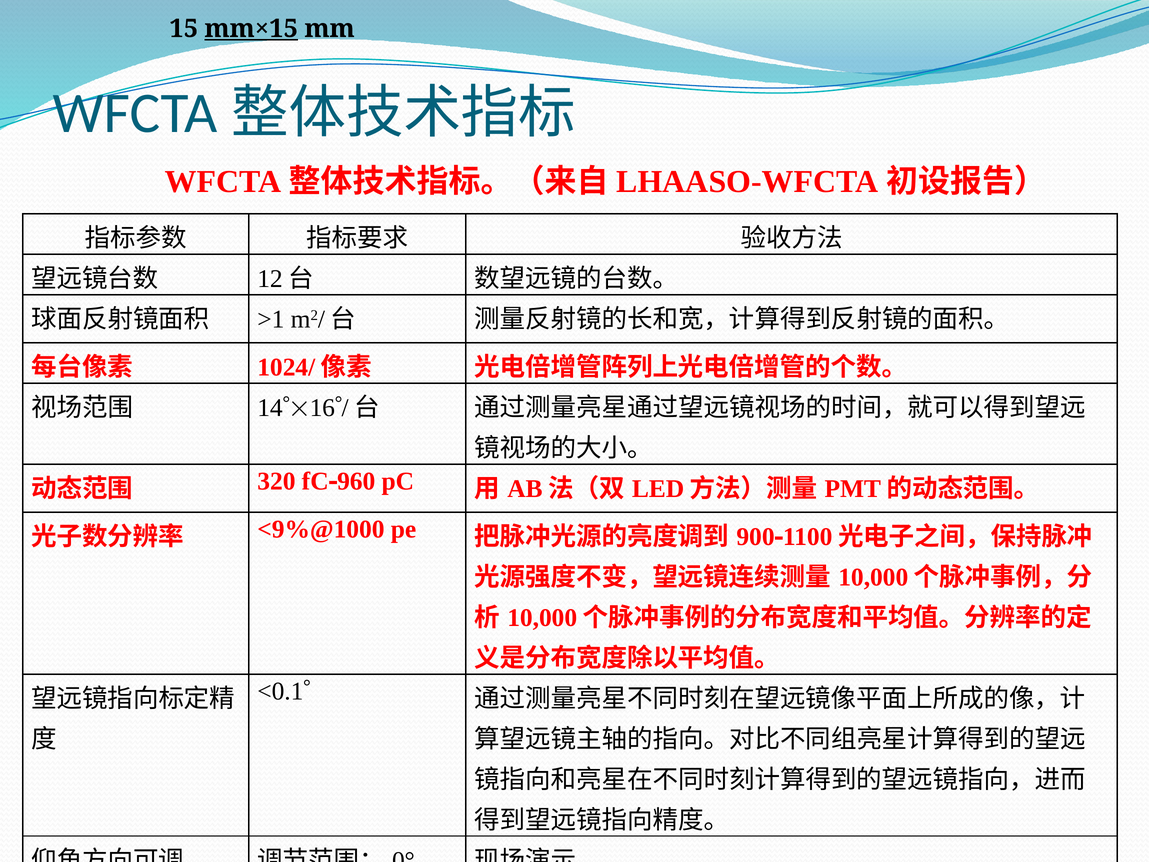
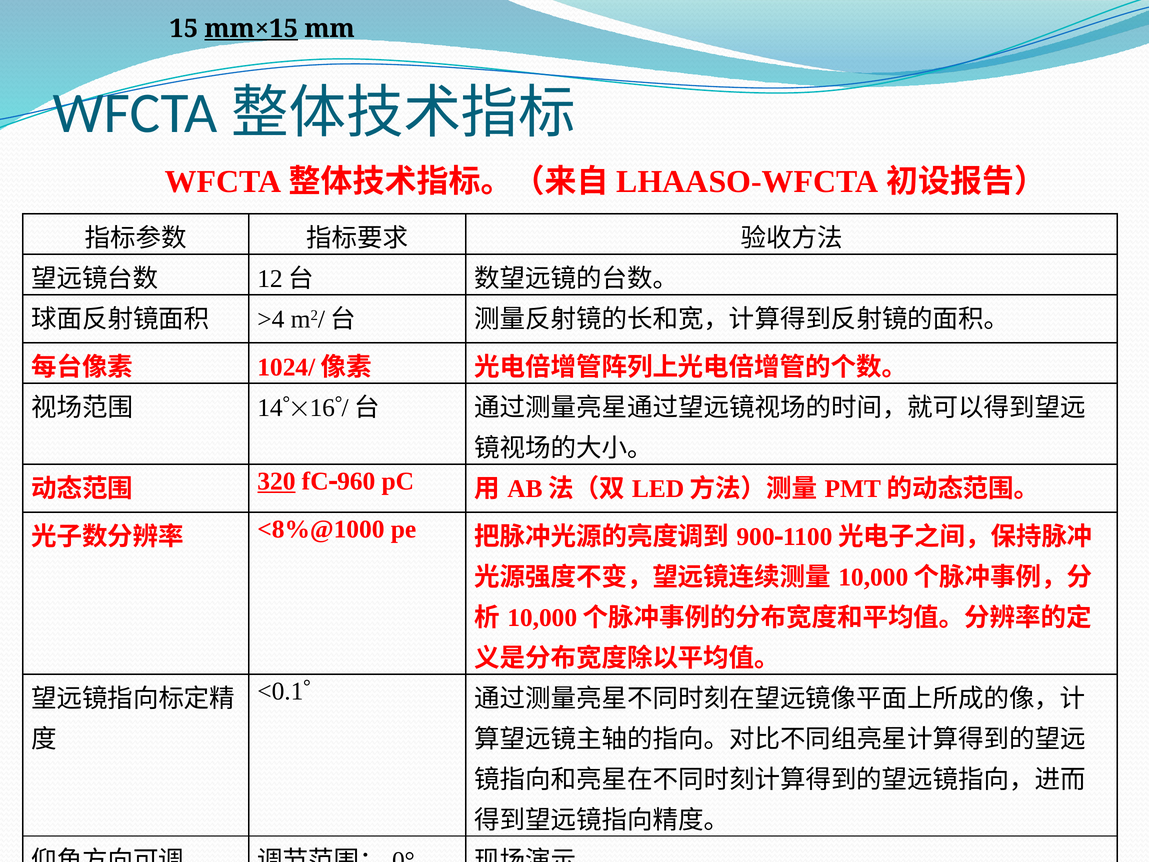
>1: >1 -> >4 (271, 319)
320 underline: none -> present (276, 481)
<9%@1000: <9%@1000 -> <8%@1000 (321, 529)
